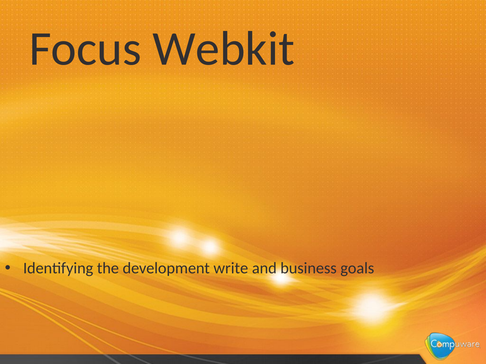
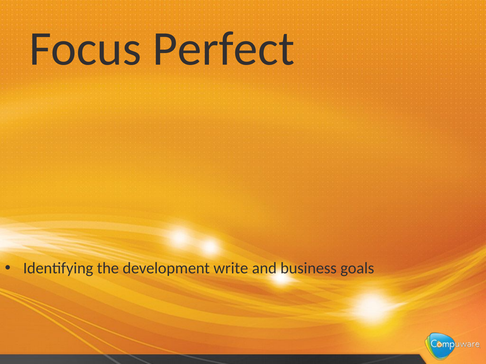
Webkit: Webkit -> Perfect (224, 49)
